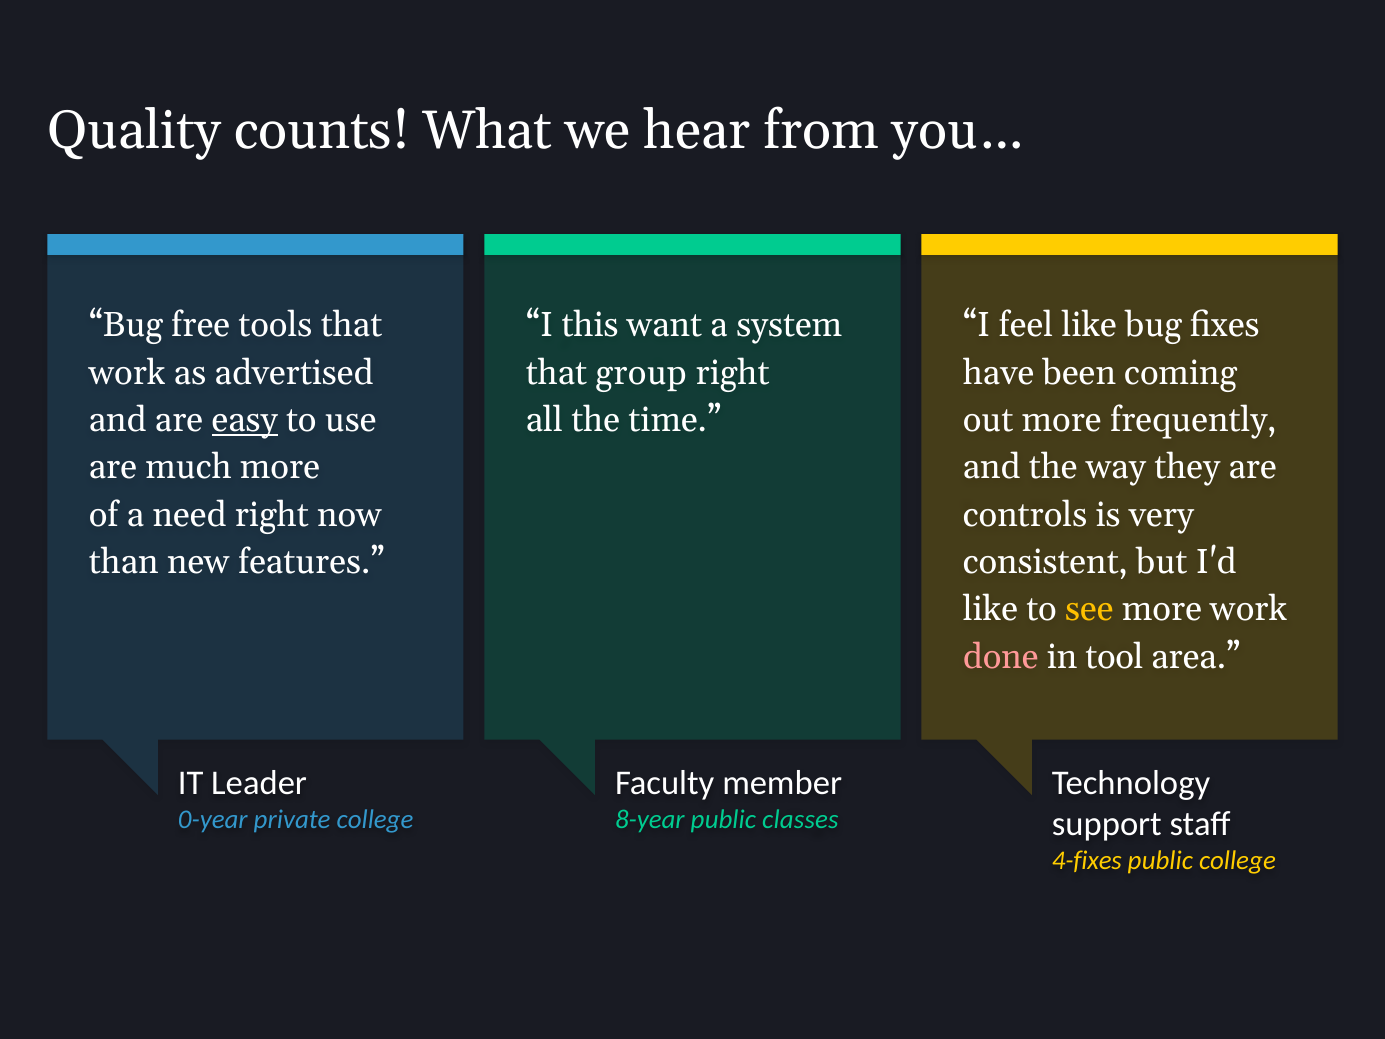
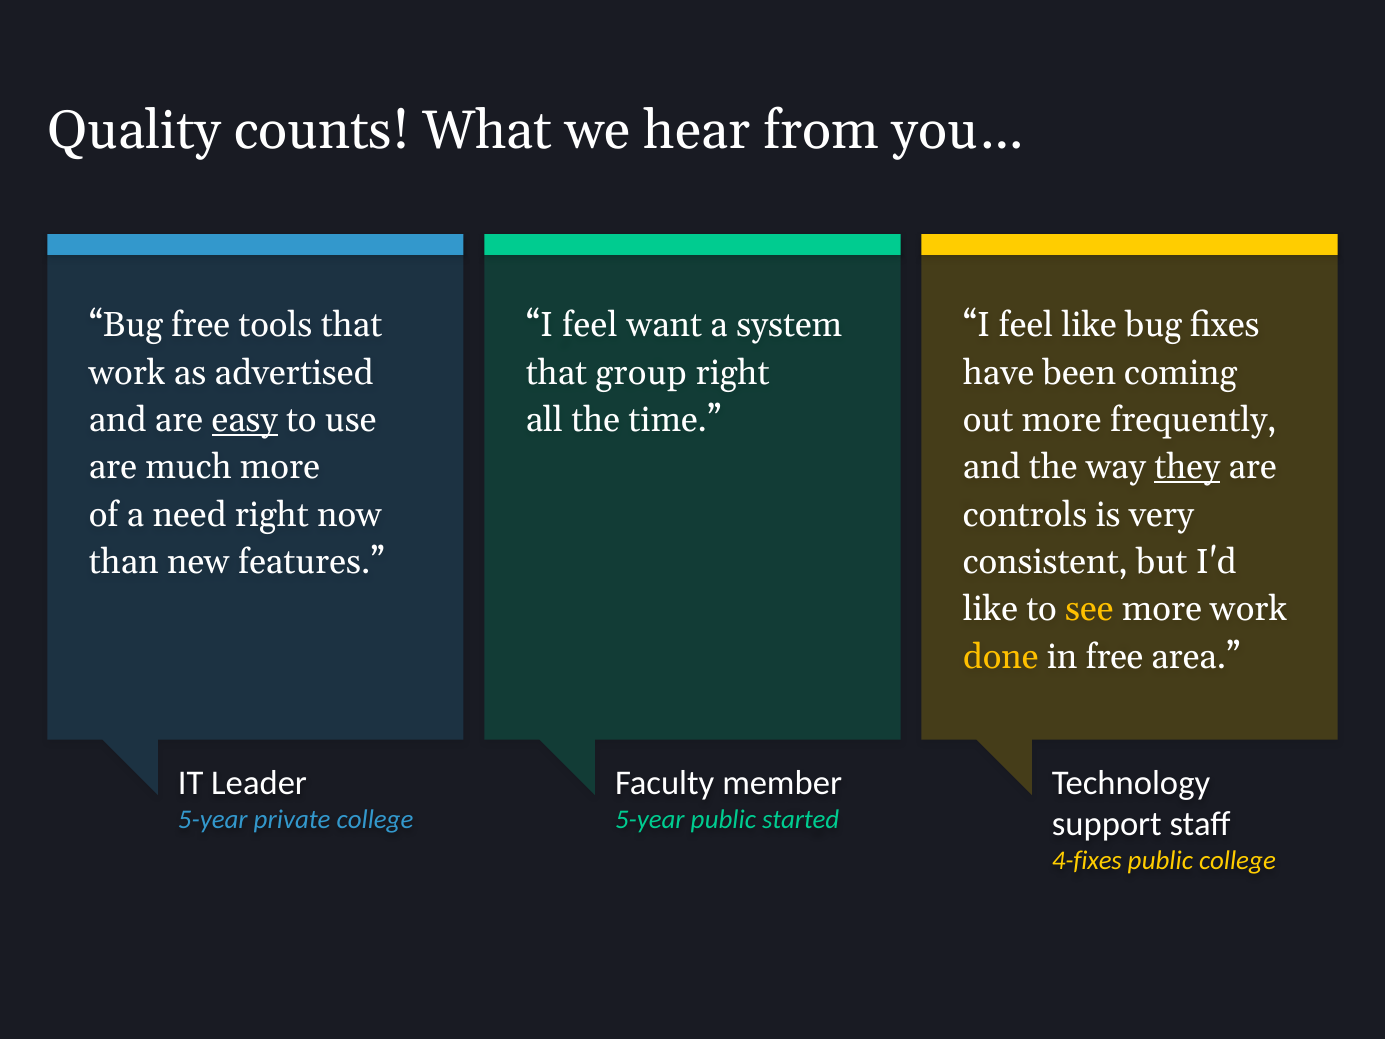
this: this -> feel (590, 325)
they underline: none -> present (1187, 467)
done colour: pink -> yellow (1001, 657)
in tool: tool -> free (1115, 657)
0-year: 0-year -> 5-year (213, 819)
8-year: 8-year -> 5-year (650, 819)
classes: classes -> started (801, 819)
